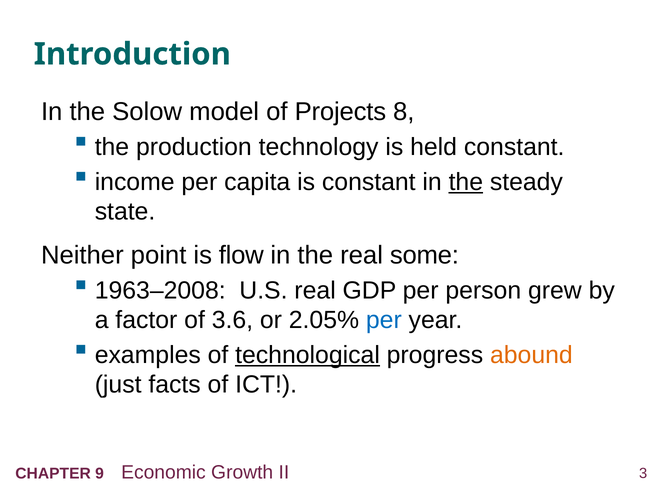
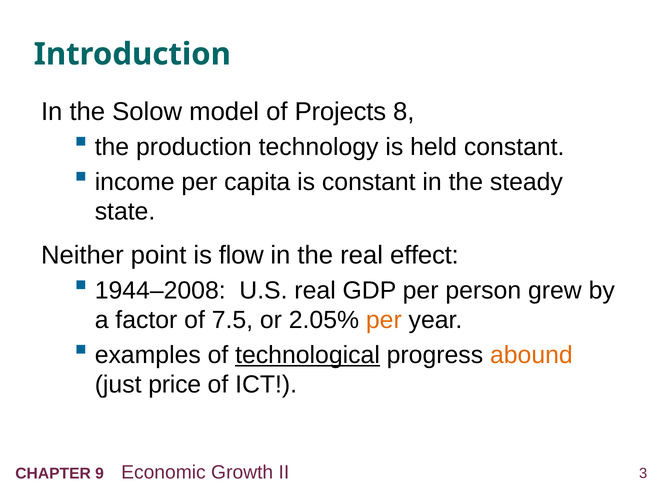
the underline: present -> none (466, 182)
some: some -> effect (424, 255)
1963–2008: 1963–2008 -> 1944–2008 (160, 290)
3.6: 3.6 -> 7.5 (232, 320)
per colour: blue -> orange (384, 320)
facts: facts -> price (175, 385)
